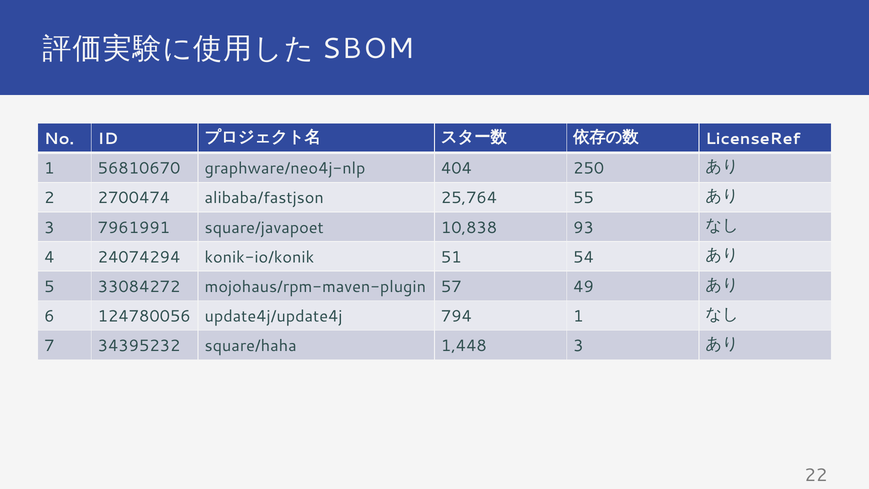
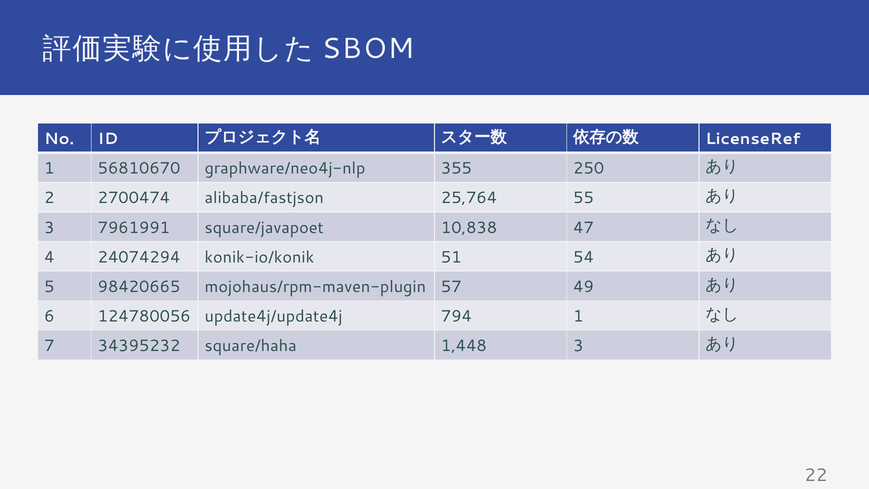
404: 404 -> 355 (456, 168)
93: 93 -> 47 (584, 228)
33084272: 33084272 -> 98420665 (139, 287)
